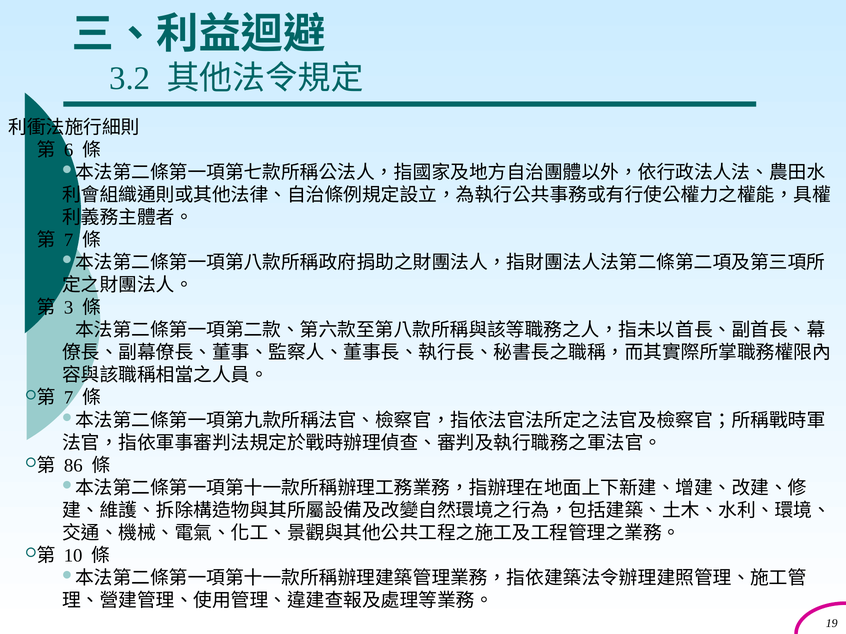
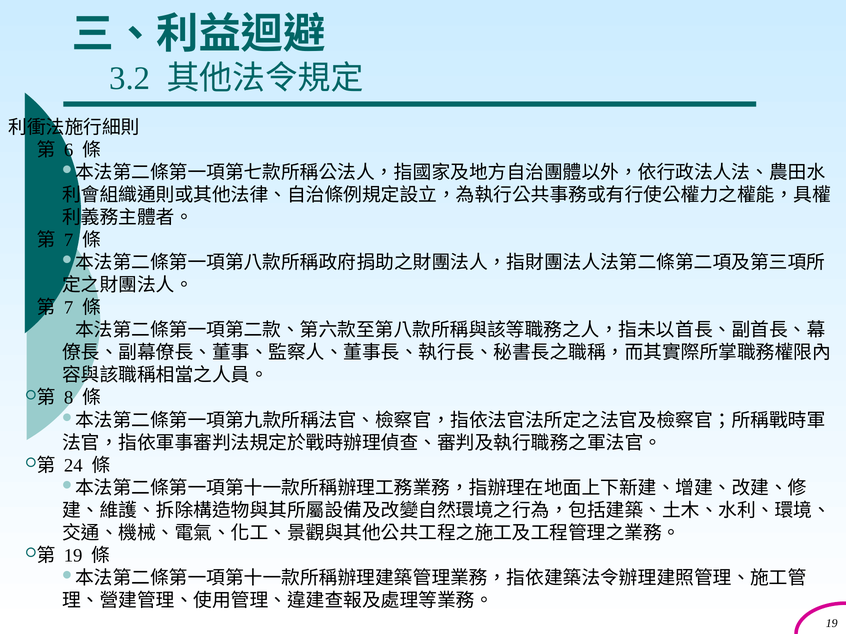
3: 3 -> 7 (69, 308)
7: 7 -> 8 (69, 398)
86: 86 -> 24 (73, 466)
10: 10 -> 19 (73, 556)
